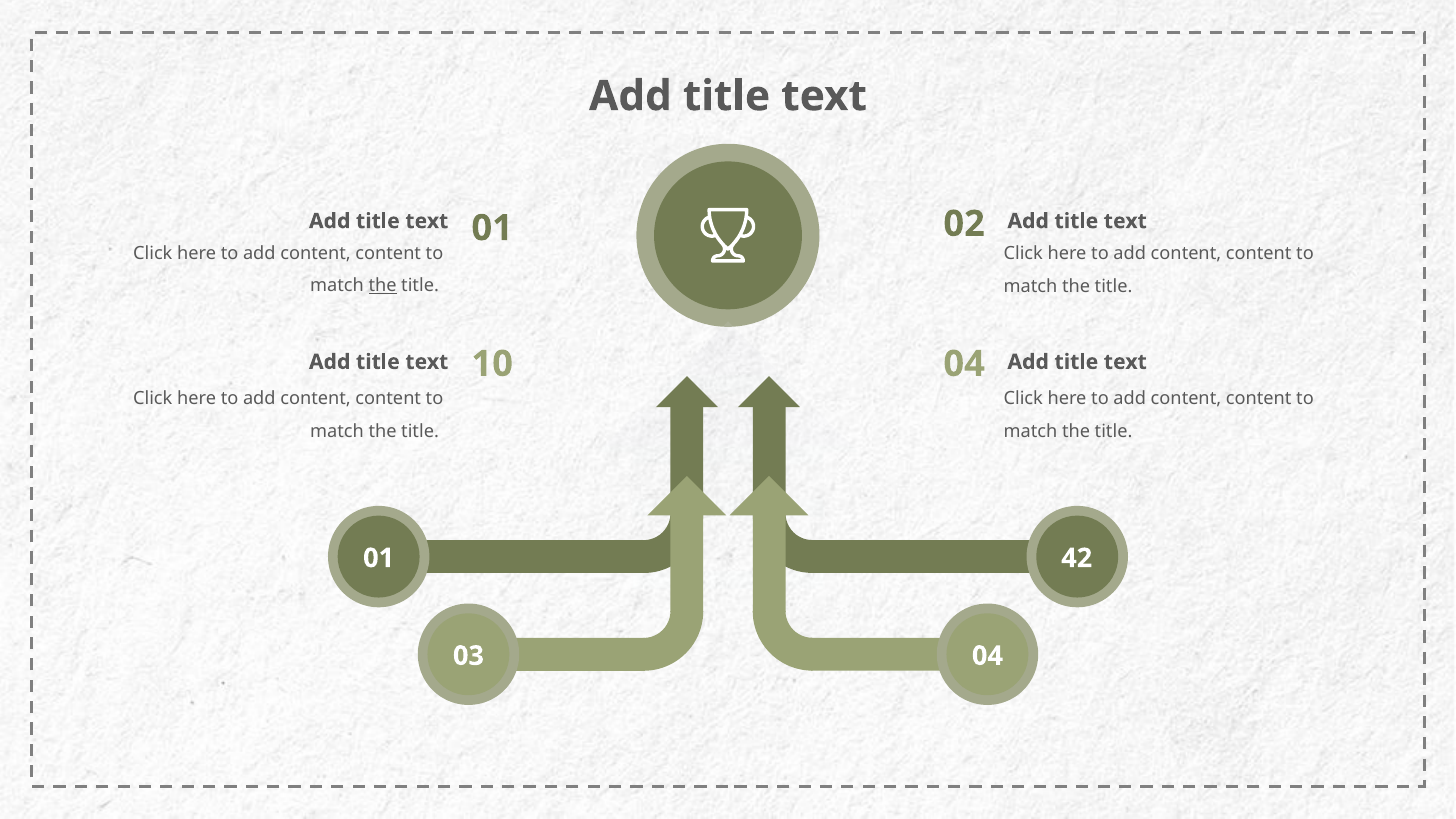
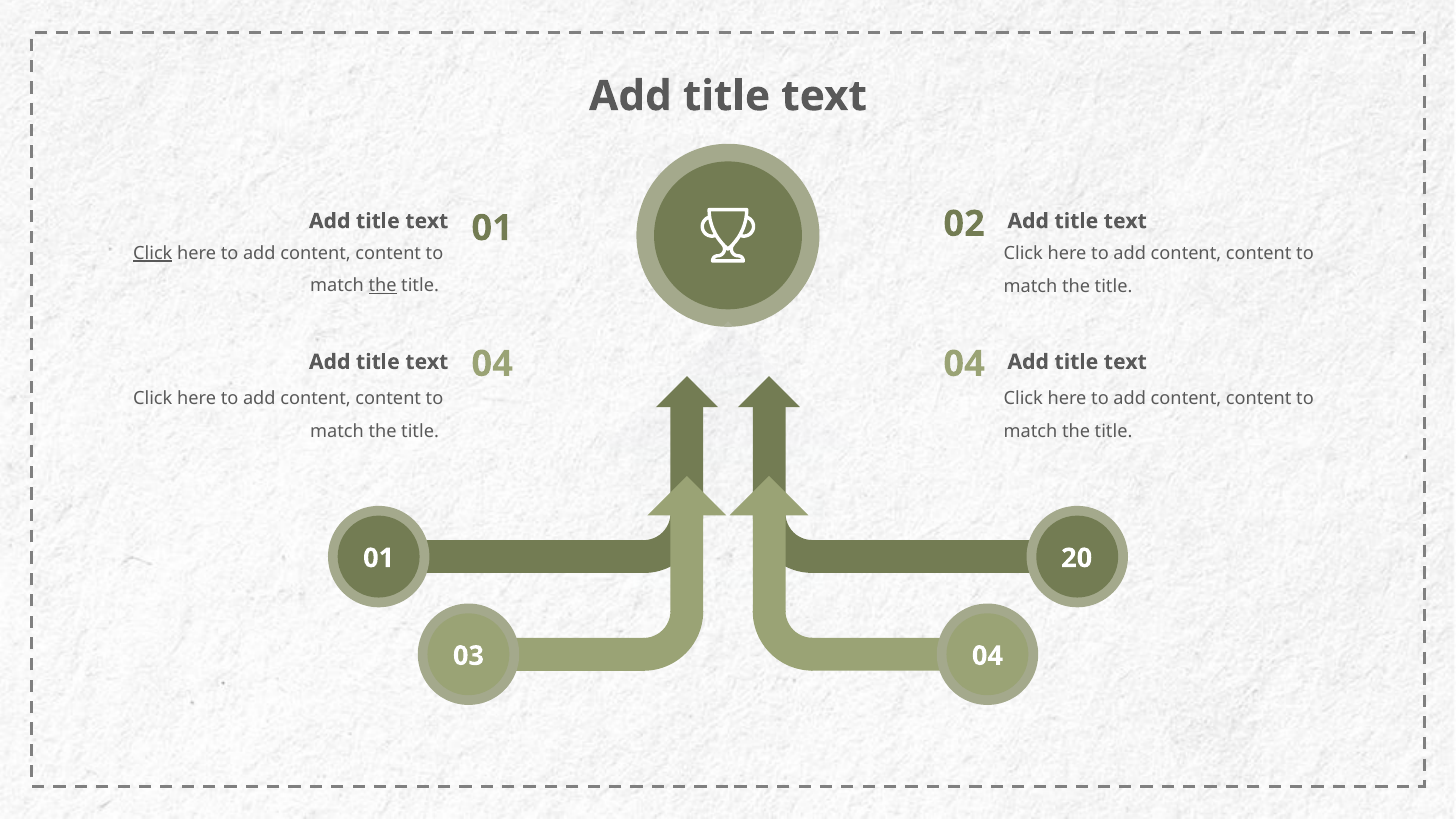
Click underline: none -> present (153, 253)
10: 10 -> 04 (492, 364)
42: 42 -> 20 (1077, 558)
